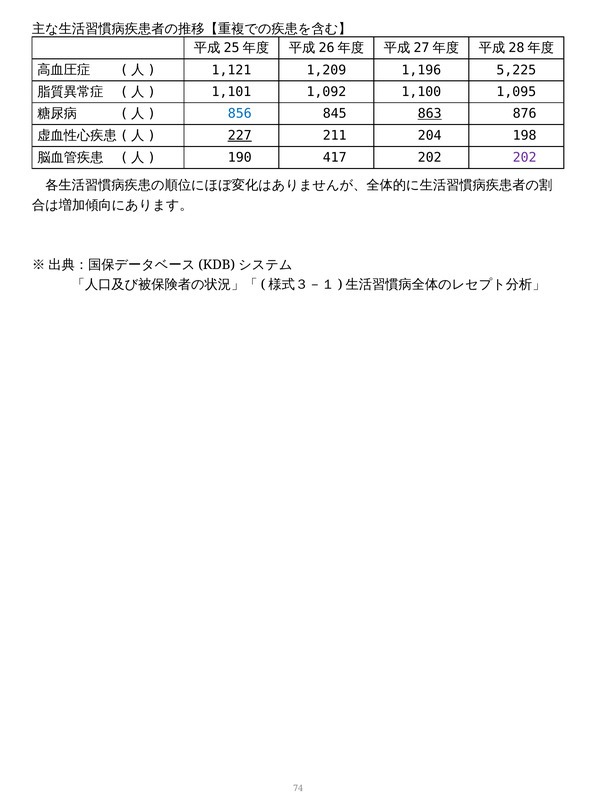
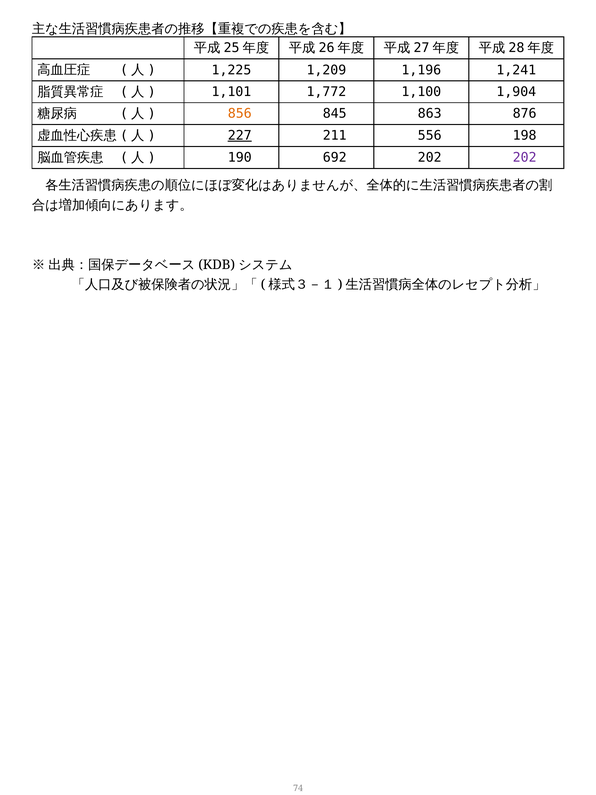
1,121: 1,121 -> 1,225 (231, 70)
5,225: 5,225 -> 1,241 (516, 70)
1,092: 1,092 -> 1,772 (326, 92)
1,095: 1,095 -> 1,904 (516, 92)
856 colour: blue -> orange (240, 114)
863 underline: present -> none (430, 114)
204: 204 -> 556 (430, 135)
417: 417 -> 692 (335, 157)
